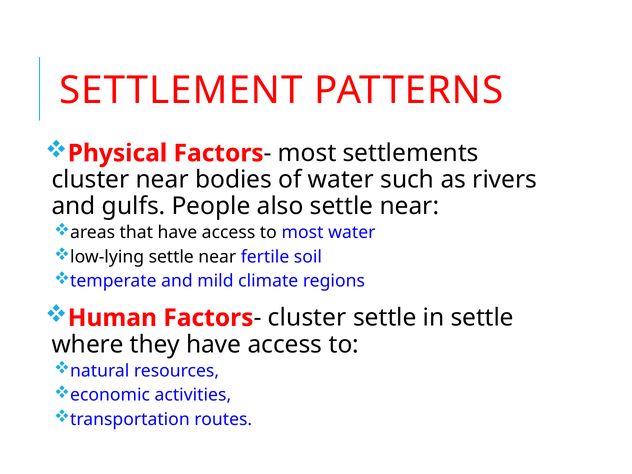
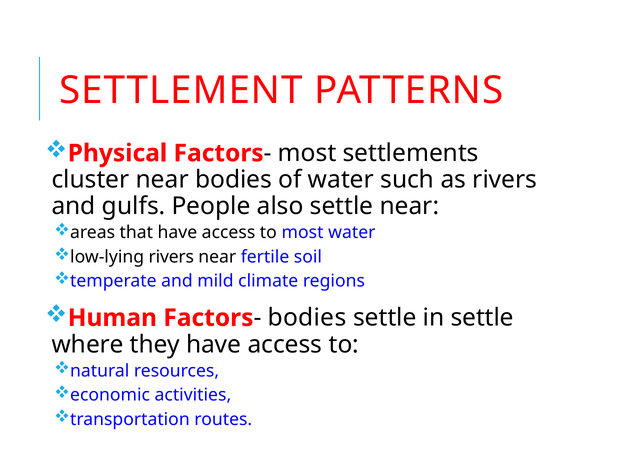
low-lying settle: settle -> rivers (171, 257)
cluster: cluster -> bodies (307, 318)
